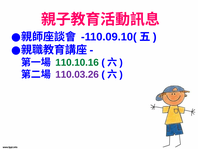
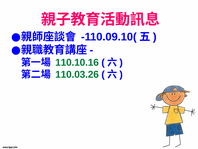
110.03.26 colour: purple -> green (77, 74)
